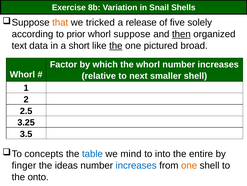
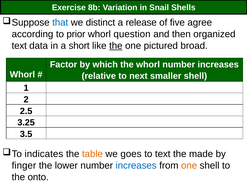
that colour: orange -> blue (60, 23)
tricked: tricked -> distinct (100, 23)
solely: solely -> agree (200, 23)
suppose: suppose -> question (132, 34)
then underline: present -> none (181, 34)
concepts: concepts -> indicates (44, 153)
table colour: blue -> orange (92, 153)
mind: mind -> goes (131, 153)
to into: into -> text (163, 153)
entire: entire -> made (201, 153)
ideas: ideas -> lower (66, 165)
